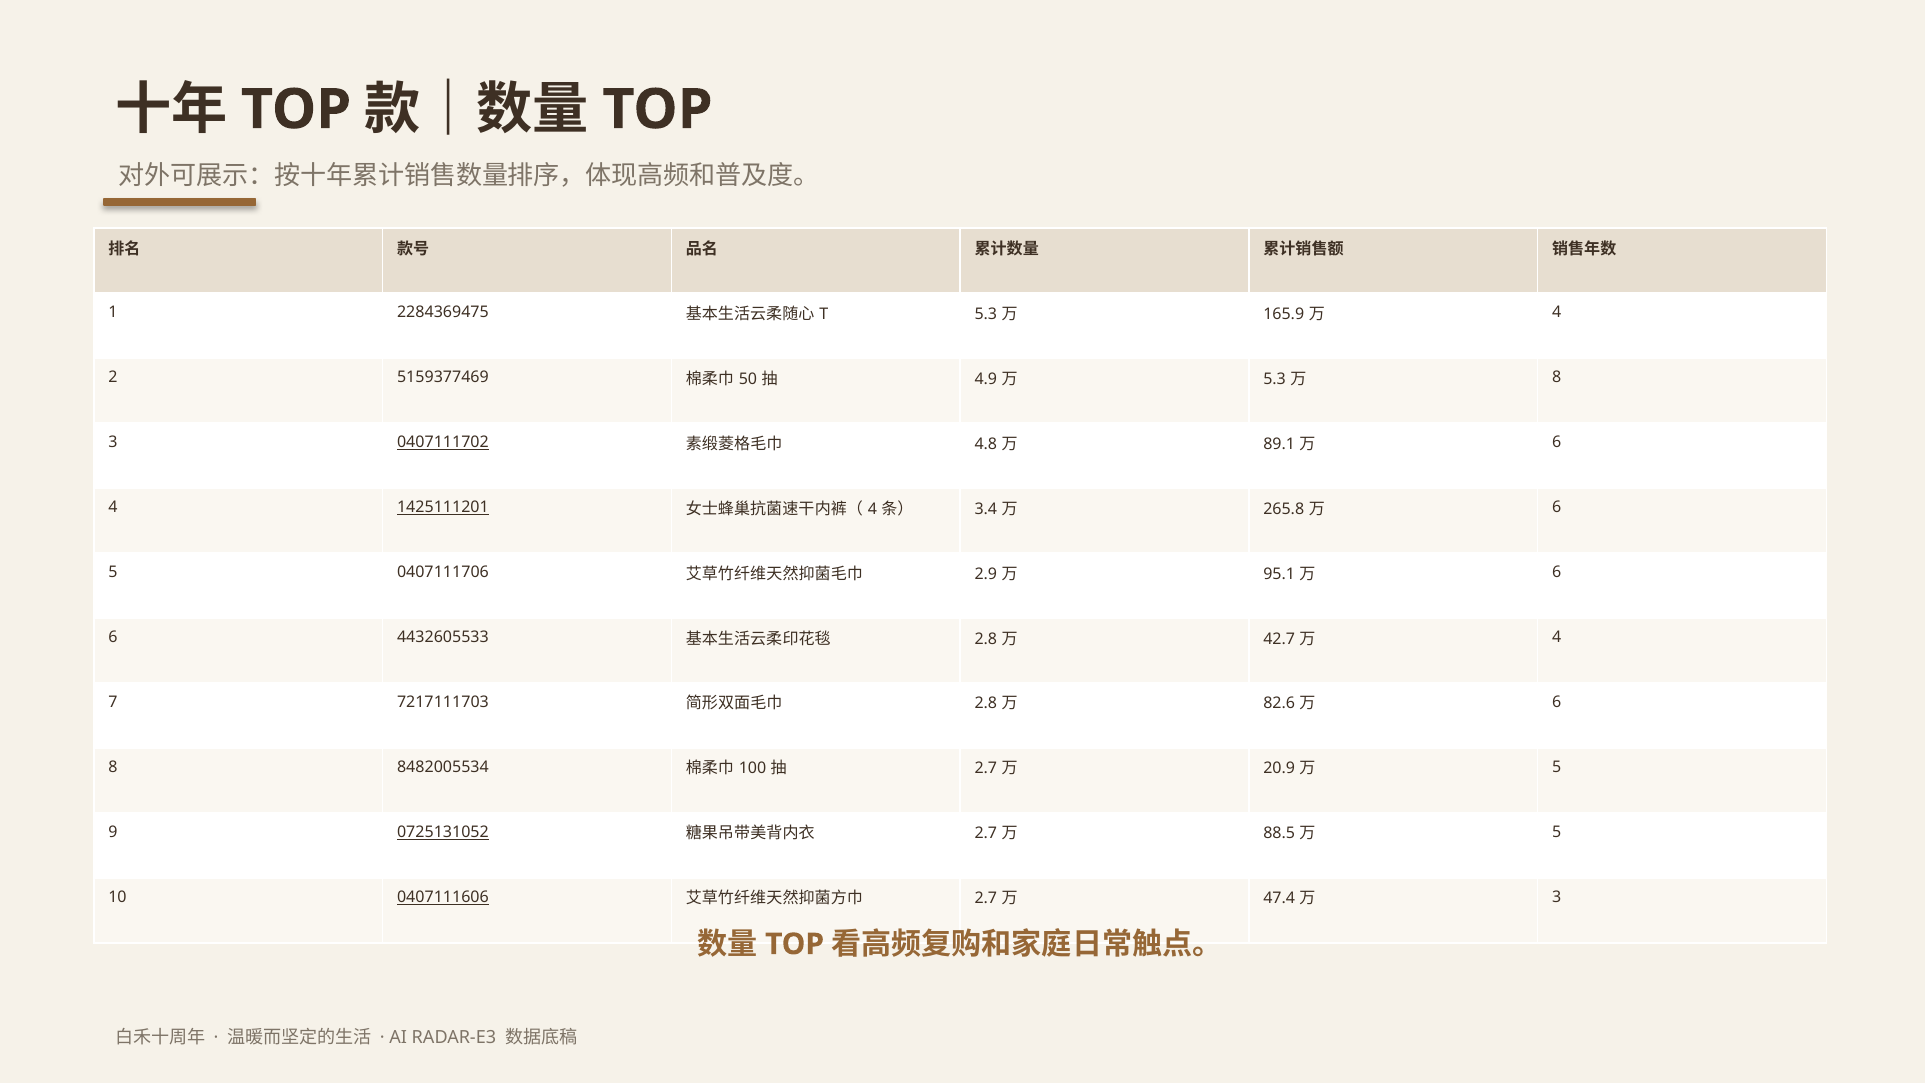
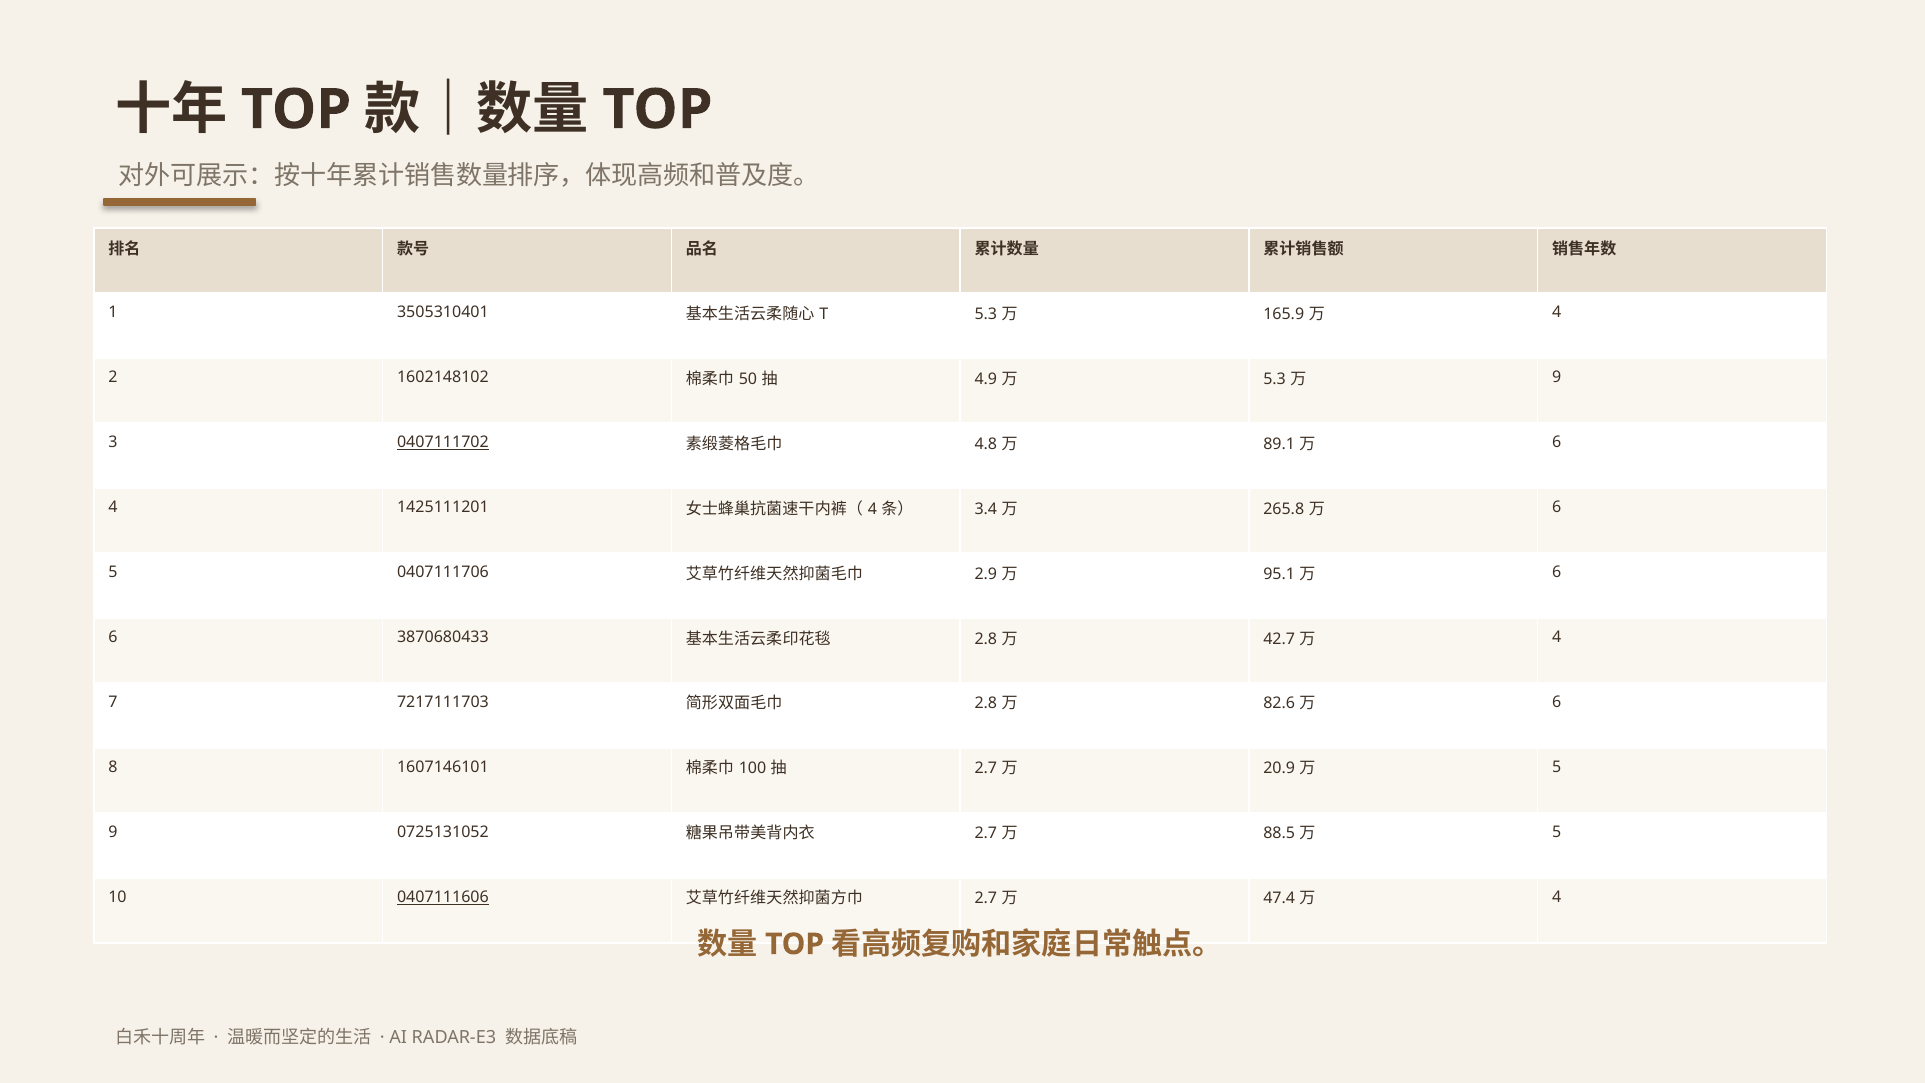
2284369475: 2284369475 -> 3505310401 (443, 312)
5159377469: 5159377469 -> 1602148102 (443, 377)
8: 8 -> 9 (1557, 377)
1425111201 underline: present -> none (443, 507)
4432605533: 4432605533 -> 3870680433 (443, 637)
8482005534: 8482005534 -> 1607146101 (443, 767)
0725131052 underline: present -> none (443, 832)
3: 3 -> 4 (1557, 897)
